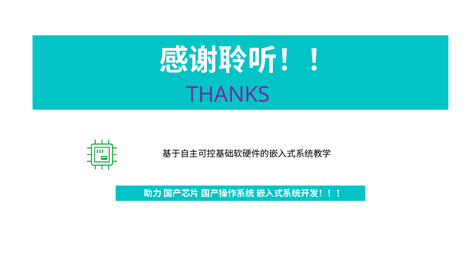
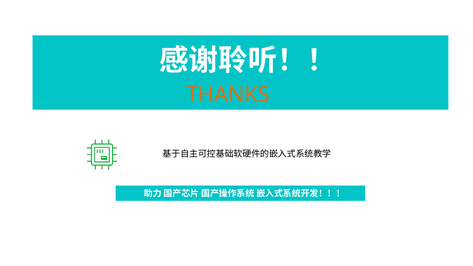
THANKS colour: purple -> orange (228, 95)
